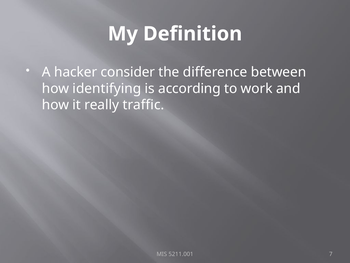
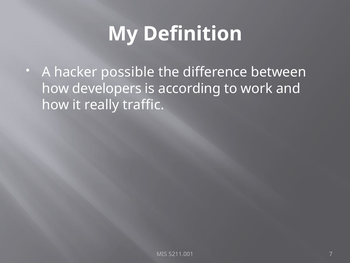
consider: consider -> possible (128, 72)
identifying: identifying -> developers (107, 88)
